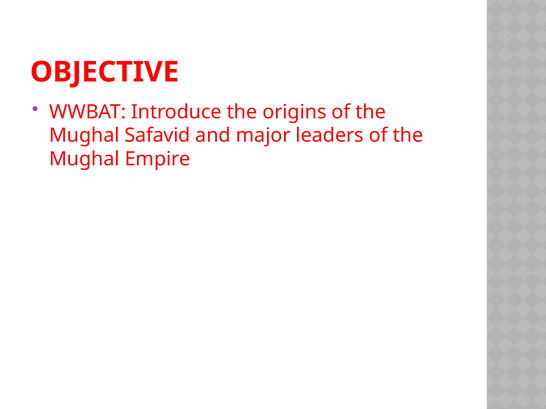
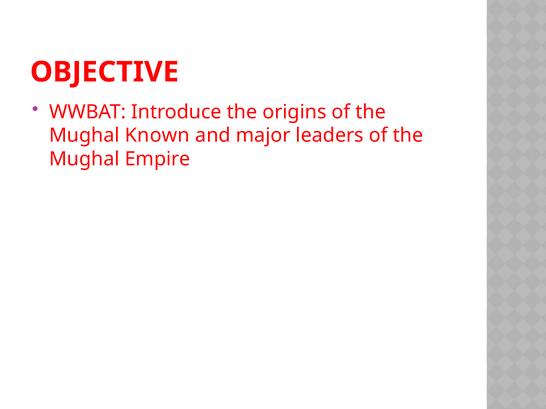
Safavid: Safavid -> Known (157, 136)
